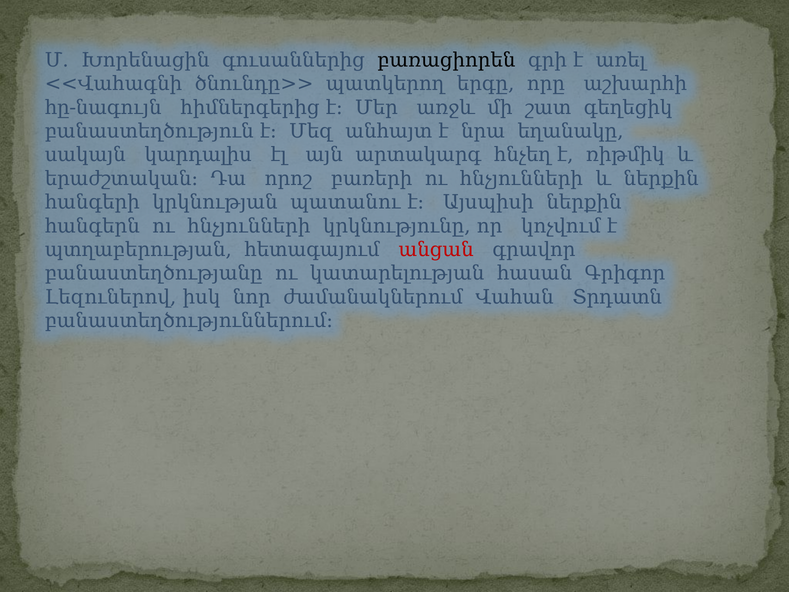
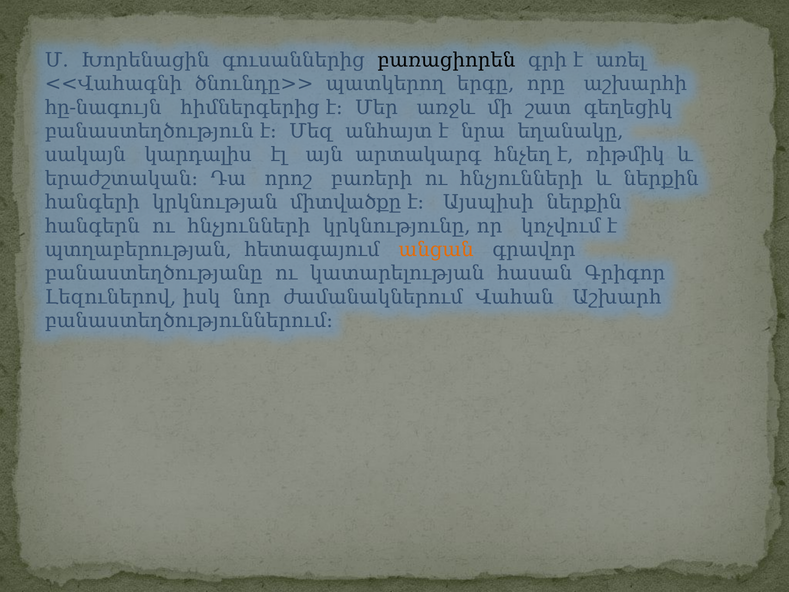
պատանու: պատանու -> միտվածքը (346, 202)
անցան colour: red -> orange (436, 250)
Տրդատն: Տրդատն -> Աշխարհ (617, 297)
